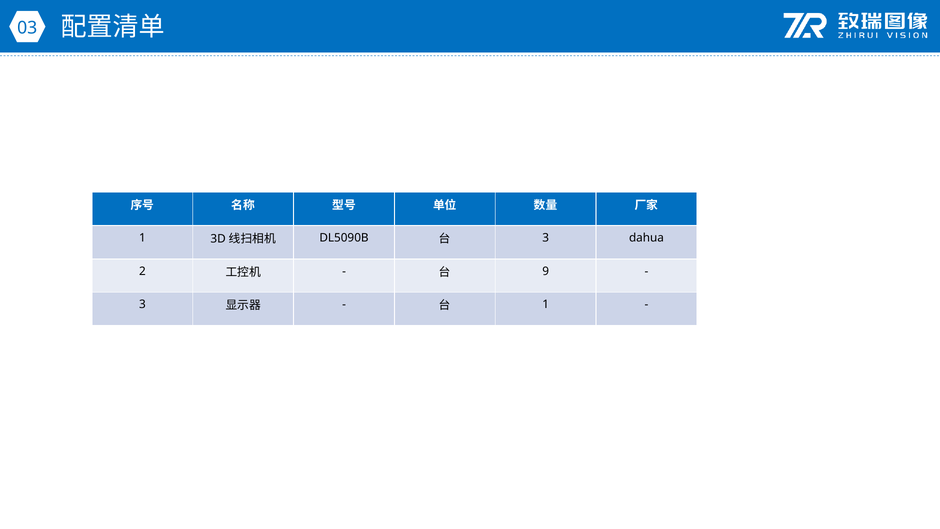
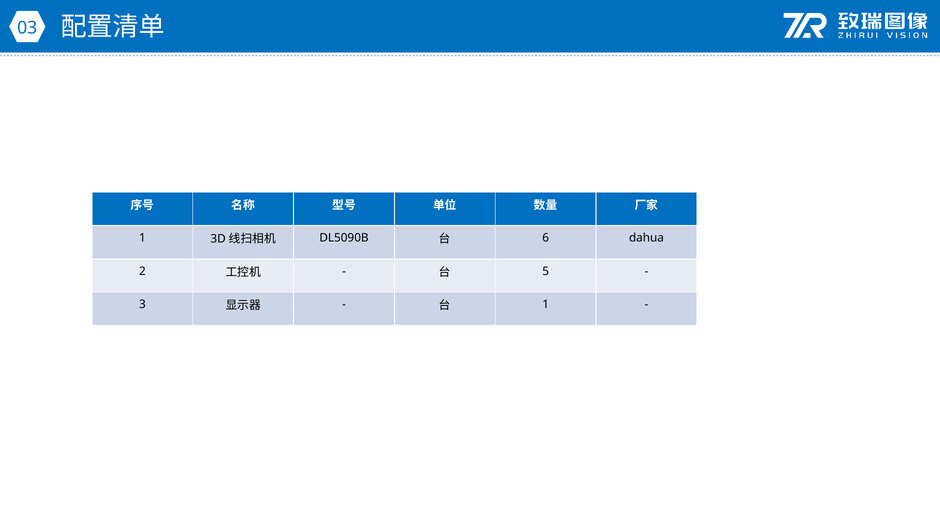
3: 3 -> 6 (546, 238)
9: 9 -> 5 (546, 271)
